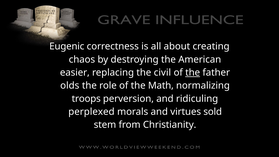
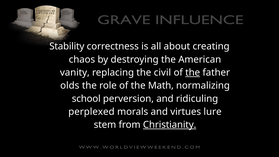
Eugenic: Eugenic -> Stability (67, 46)
easier: easier -> vanity (75, 72)
troops: troops -> school (86, 99)
sold: sold -> lure (213, 112)
Christianity underline: none -> present (170, 125)
